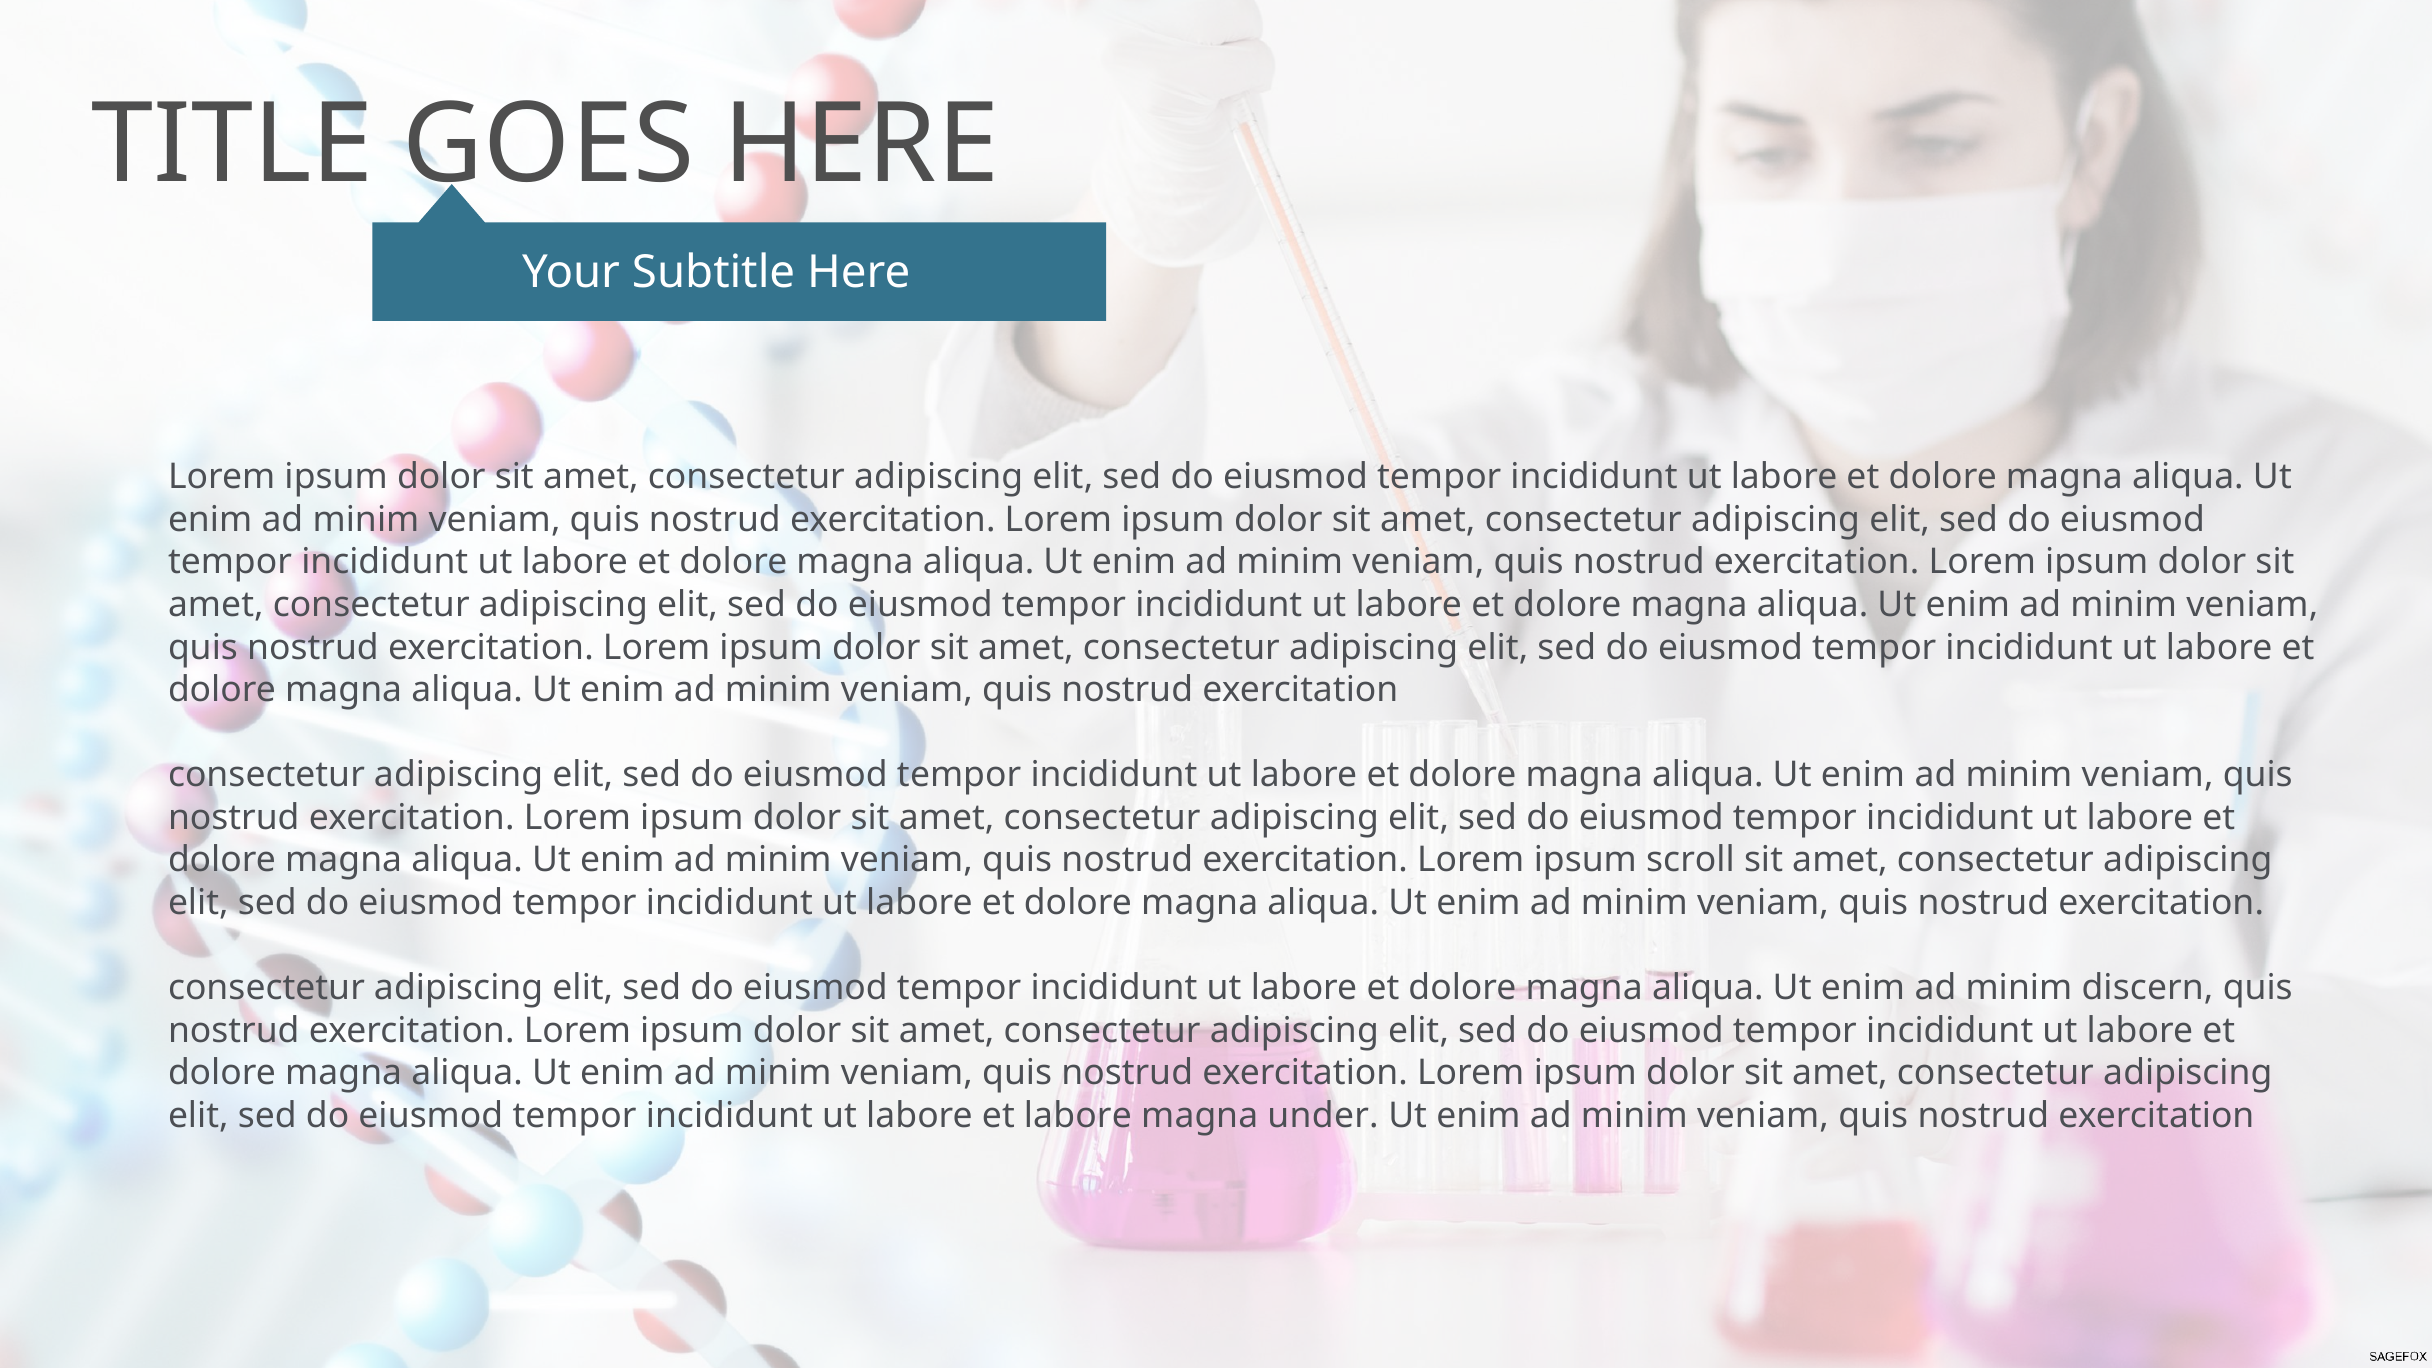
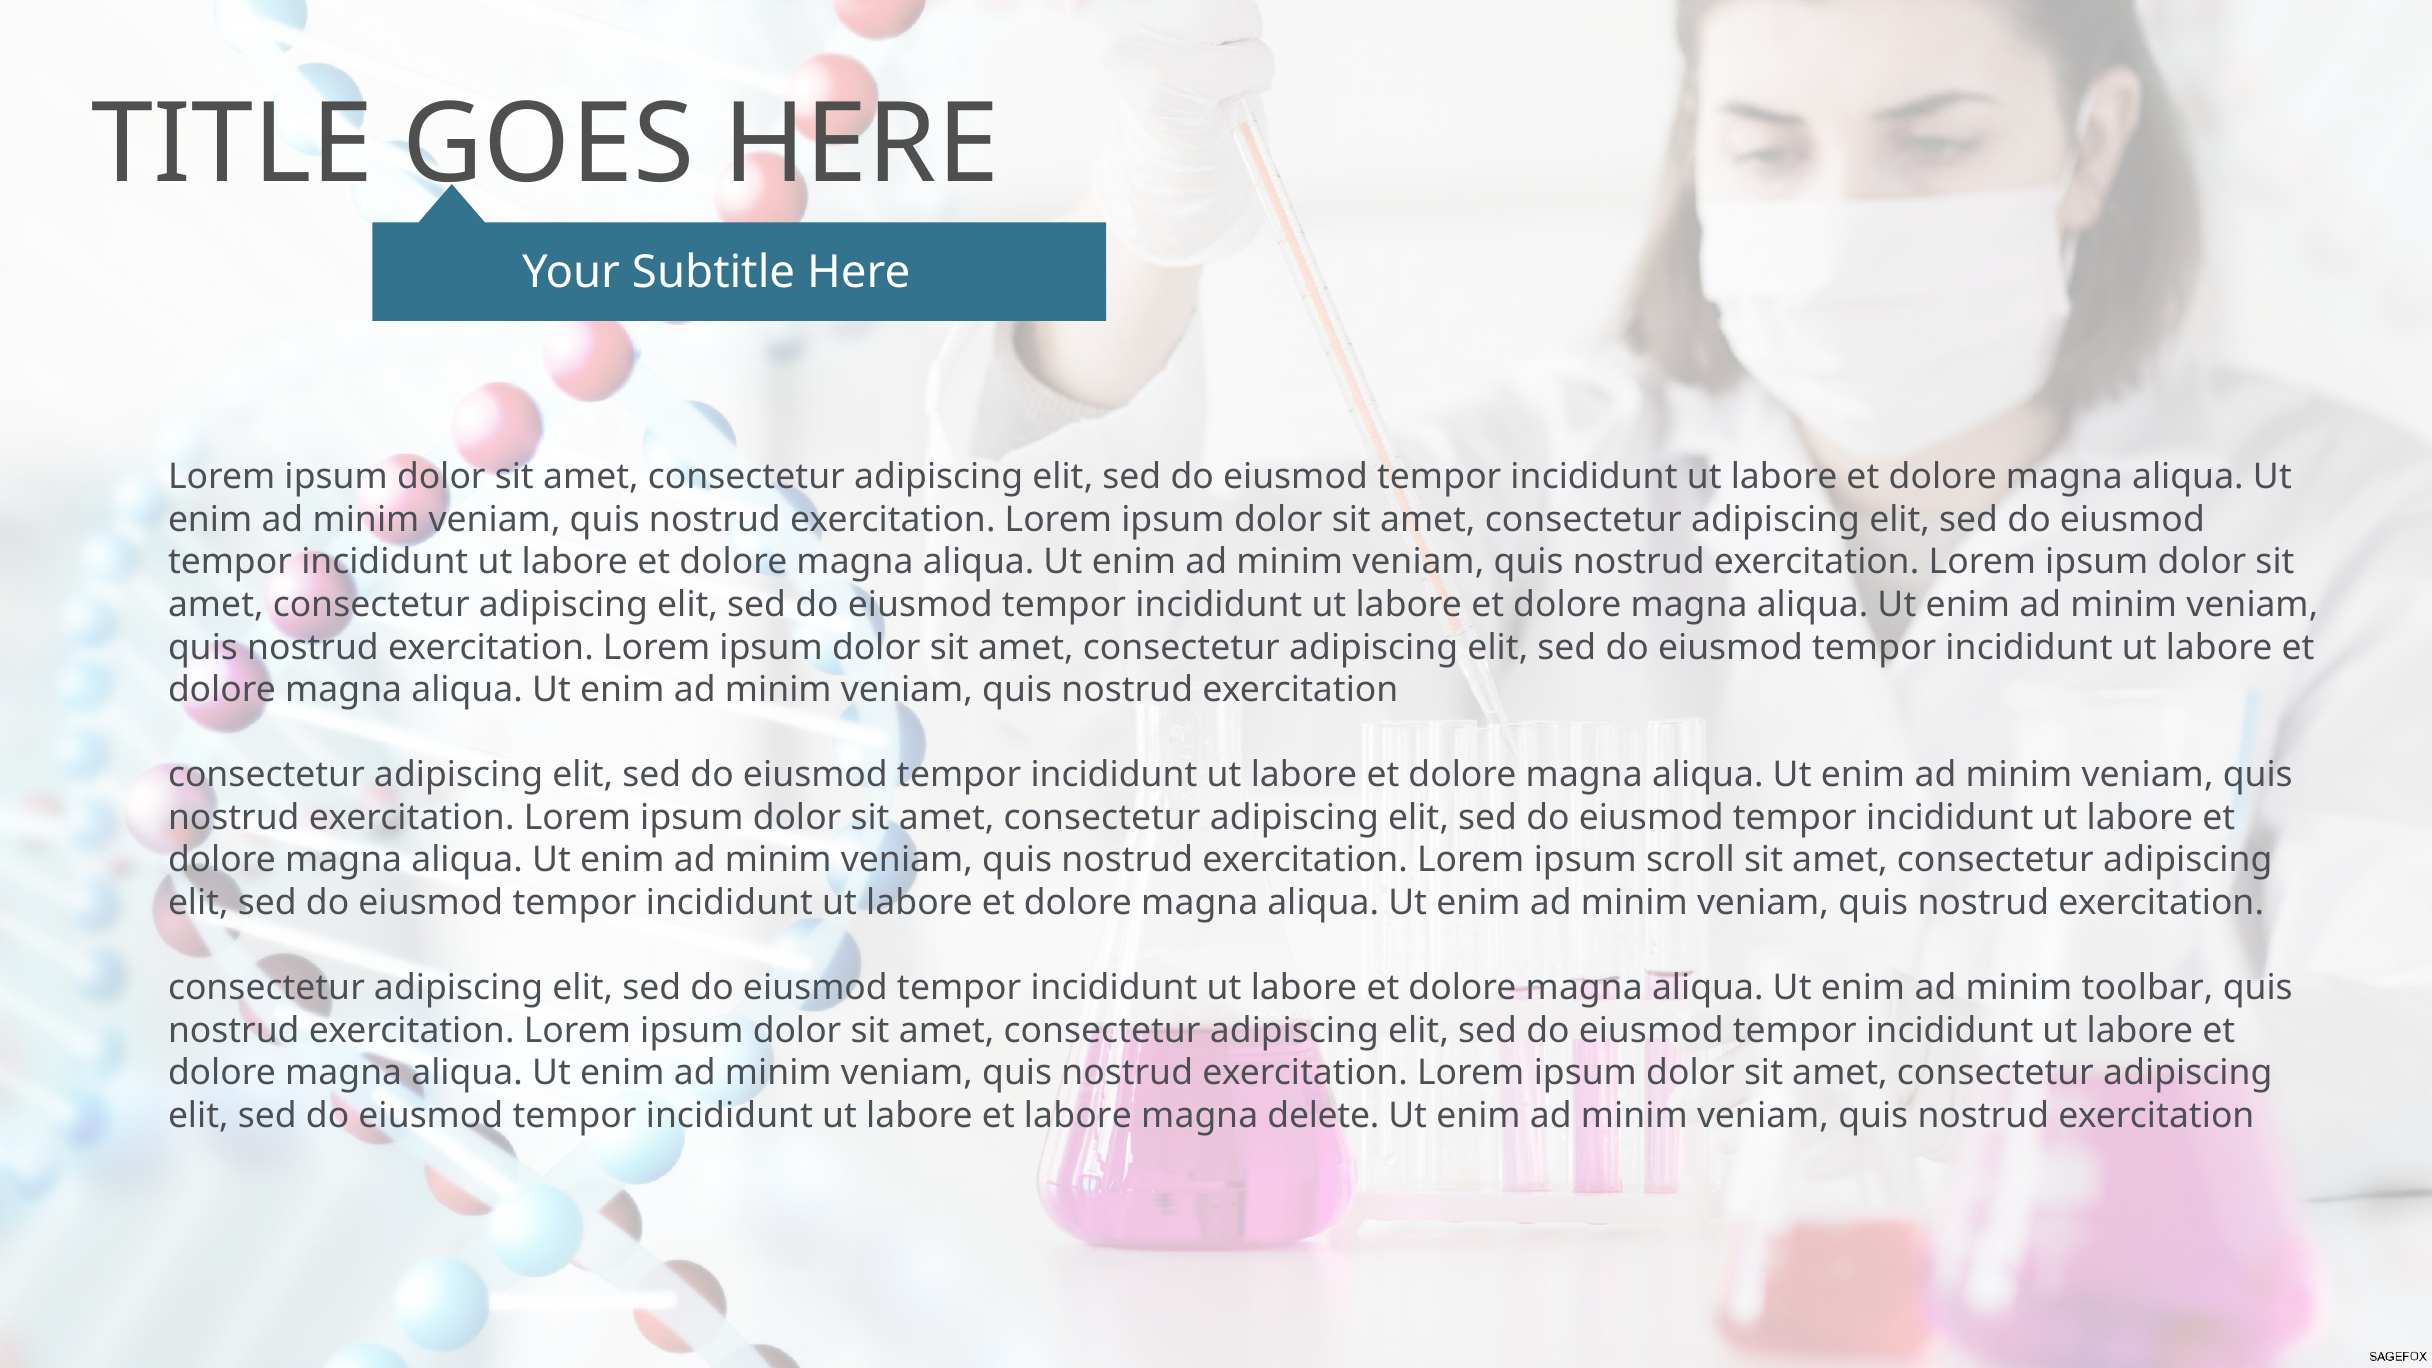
discern: discern -> toolbar (2147, 988)
under: under -> delete (1323, 1116)
